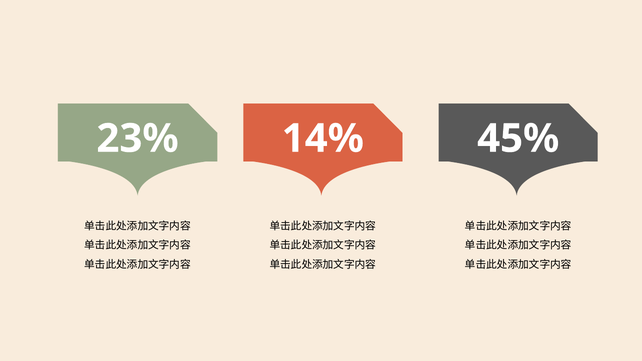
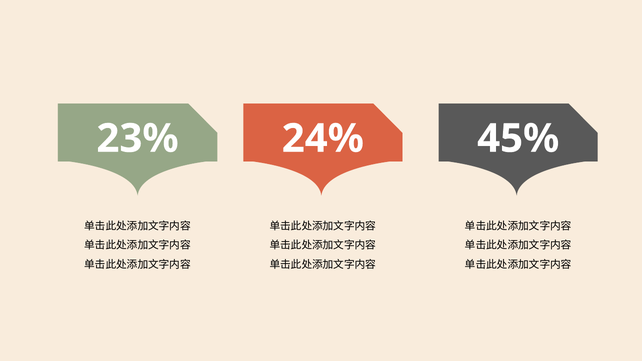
14%: 14% -> 24% (323, 139)
